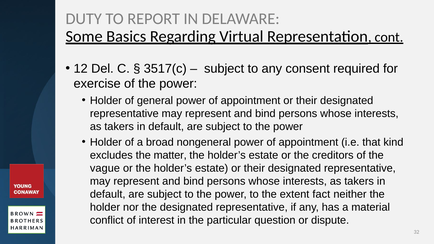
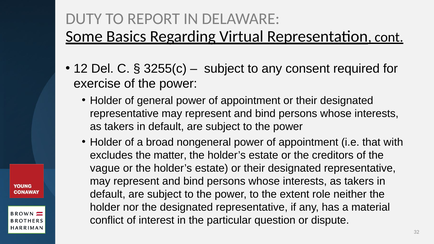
3517(c: 3517(c -> 3255(c (165, 69)
kind: kind -> with (393, 142)
fact: fact -> role (321, 194)
